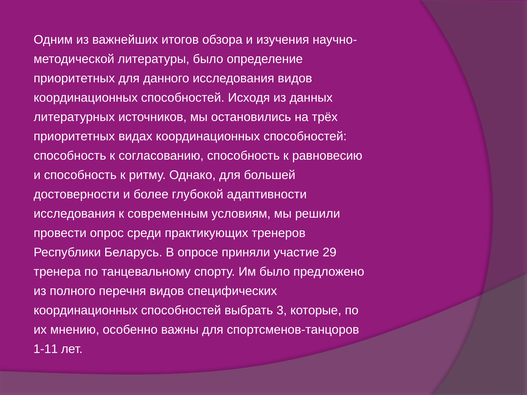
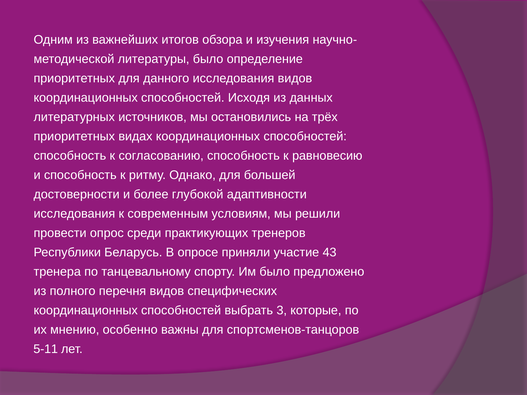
29: 29 -> 43 (330, 252)
1-11: 1-11 -> 5-11 (46, 349)
